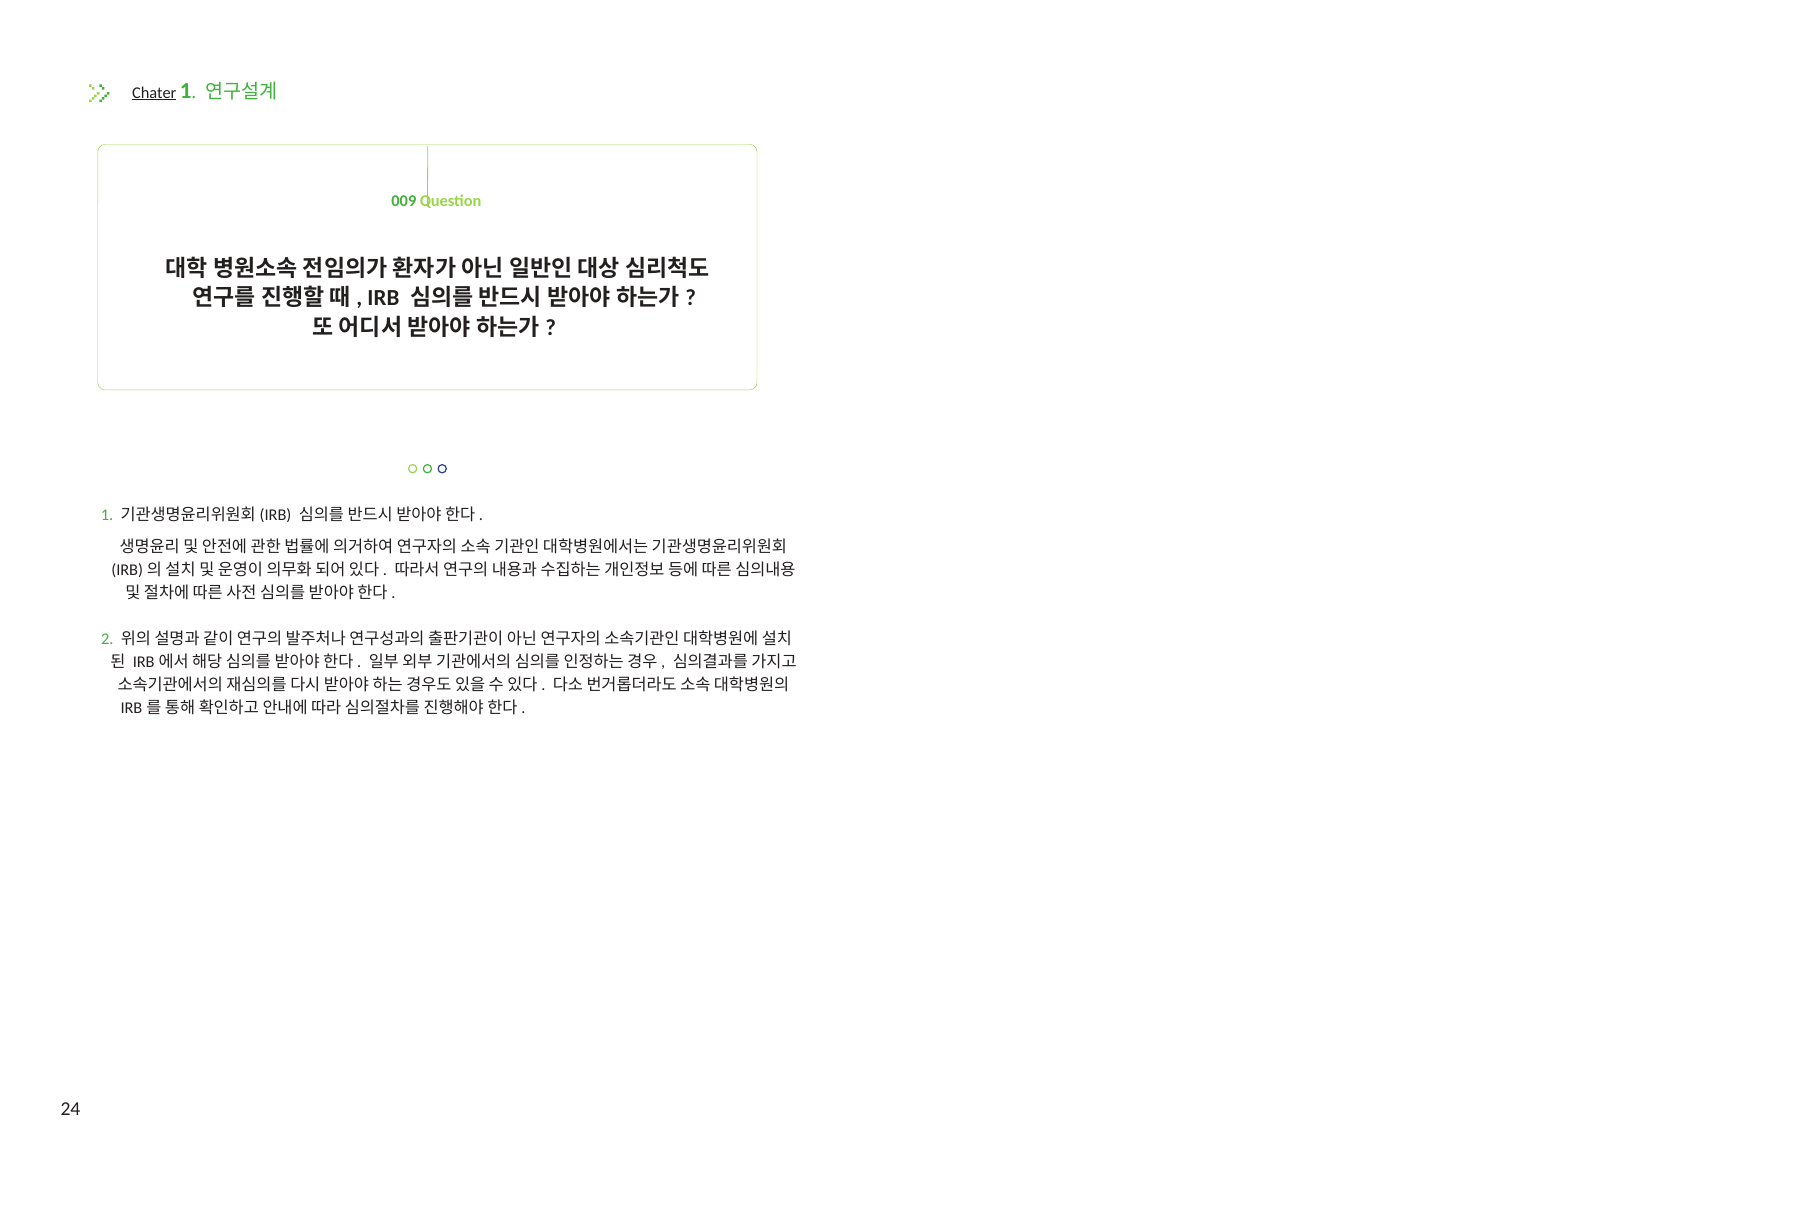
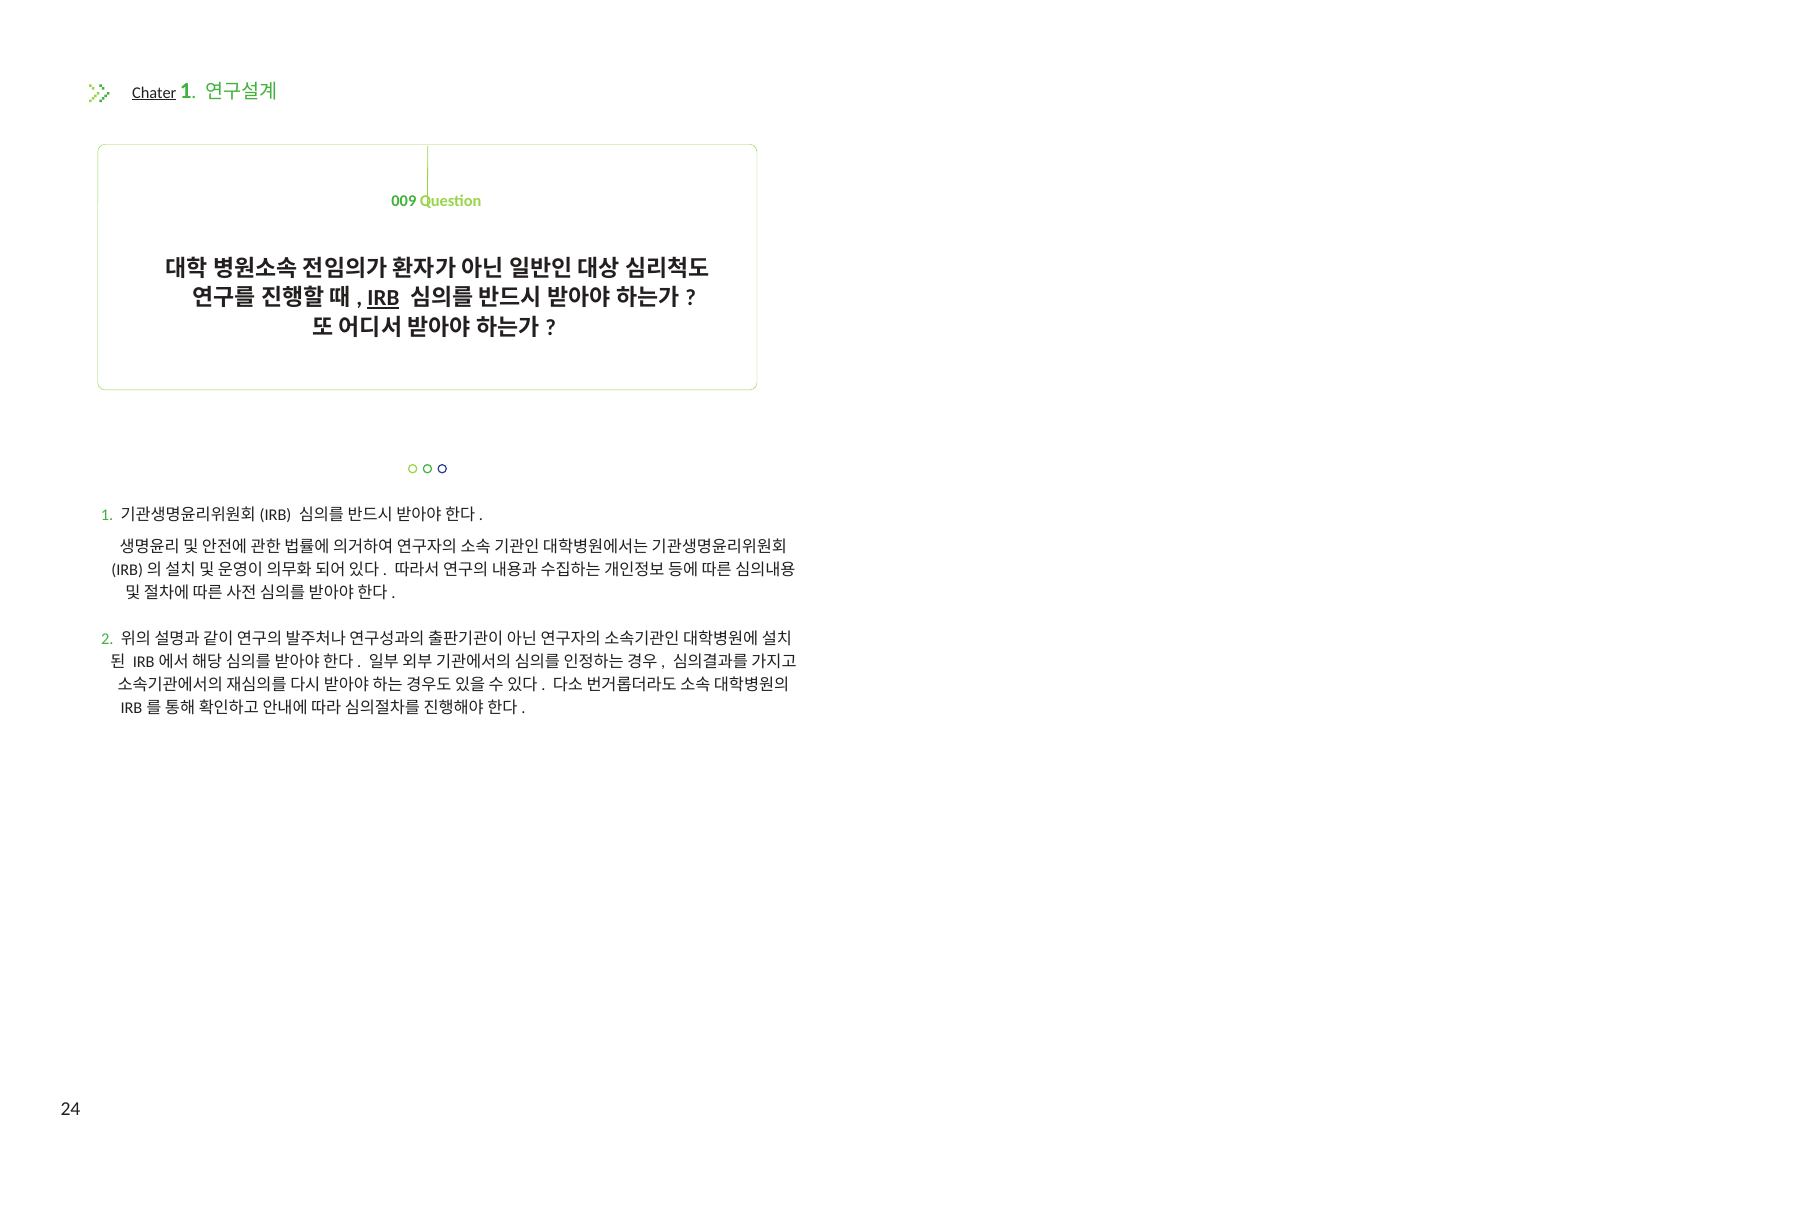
IRB underline: none -> present (383, 298)
